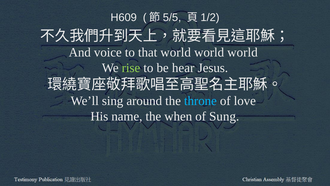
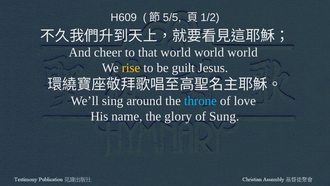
voice: voice -> cheer (108, 52)
rise colour: light green -> yellow (131, 68)
hear: hear -> guilt (183, 68)
when: when -> glory (178, 116)
